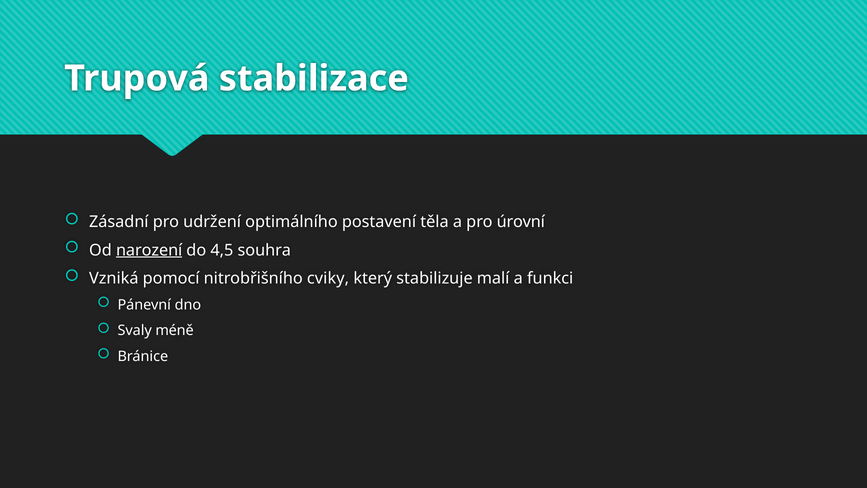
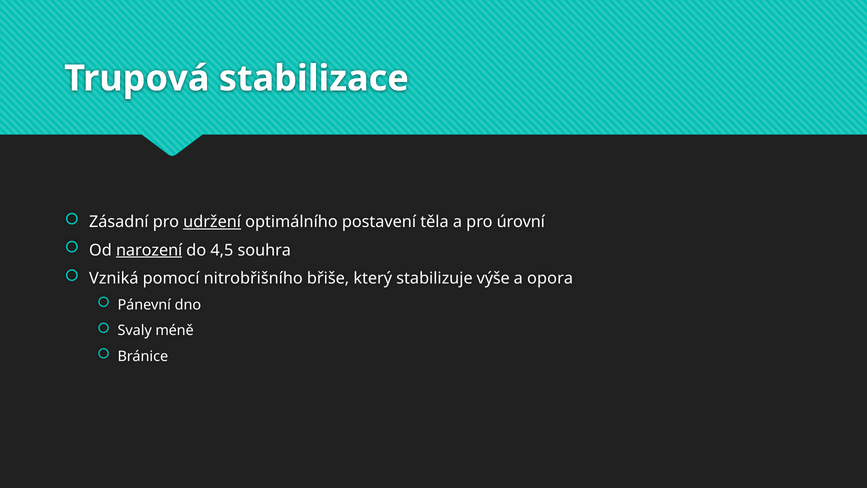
udržení underline: none -> present (212, 222)
cviky: cviky -> břiše (328, 278)
malí: malí -> výše (493, 278)
funkci: funkci -> opora (550, 278)
